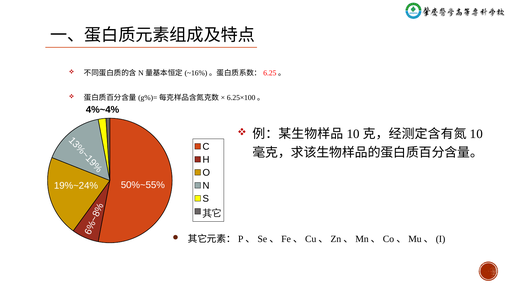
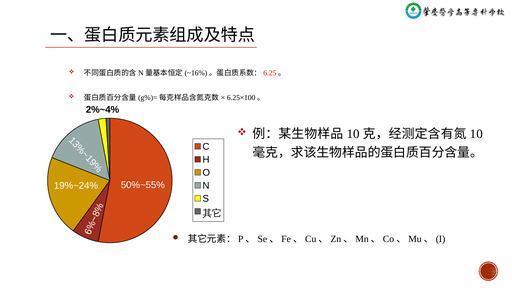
4%~4%: 4%~4% -> 2%~4% (103, 110)
